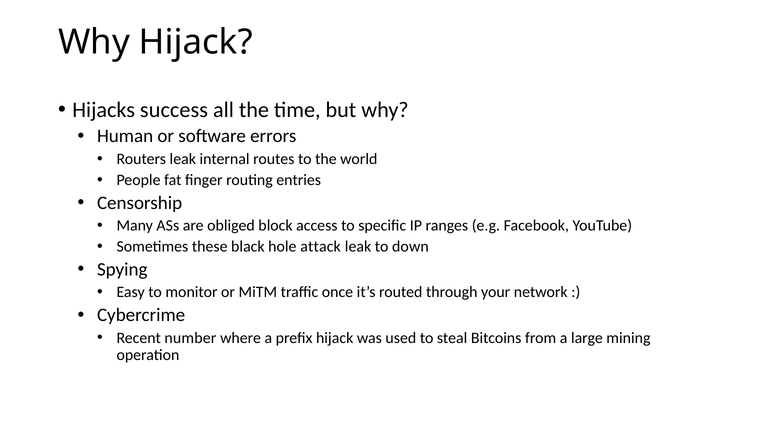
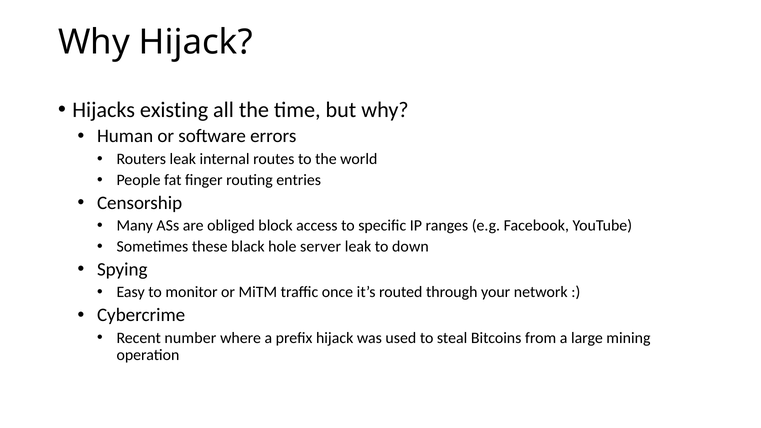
success: success -> existing (174, 110)
attack: attack -> server (321, 247)
